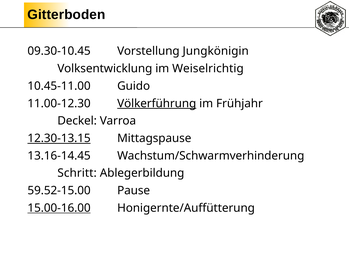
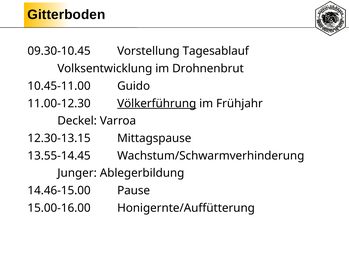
Jungkönigin: Jungkönigin -> Tagesablauf (216, 51)
Weiselrichtig: Weiselrichtig -> Drohnenbrut (208, 69)
12.30-13.15 underline: present -> none (59, 138)
13.16-14.45: 13.16-14.45 -> 13.55-14.45 (59, 156)
Schritt: Schritt -> Junger (77, 173)
59.52-15.00: 59.52-15.00 -> 14.46-15.00 (59, 190)
15.00-16.00 underline: present -> none (59, 208)
